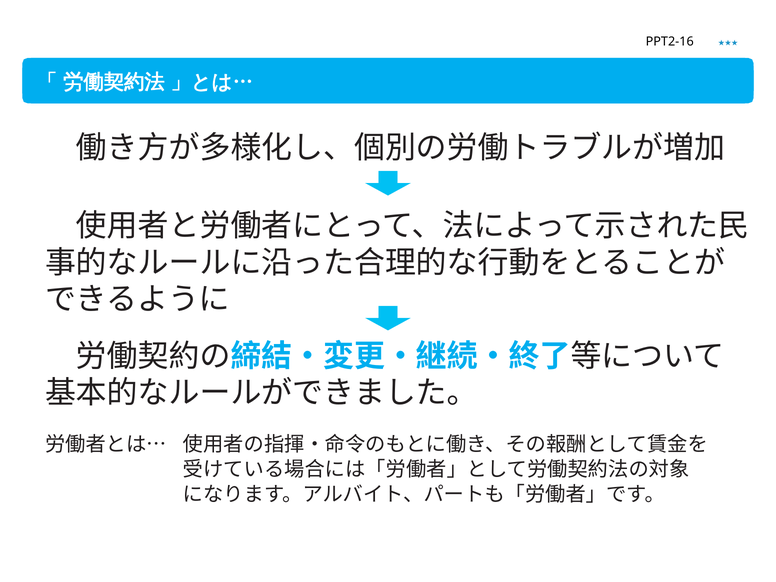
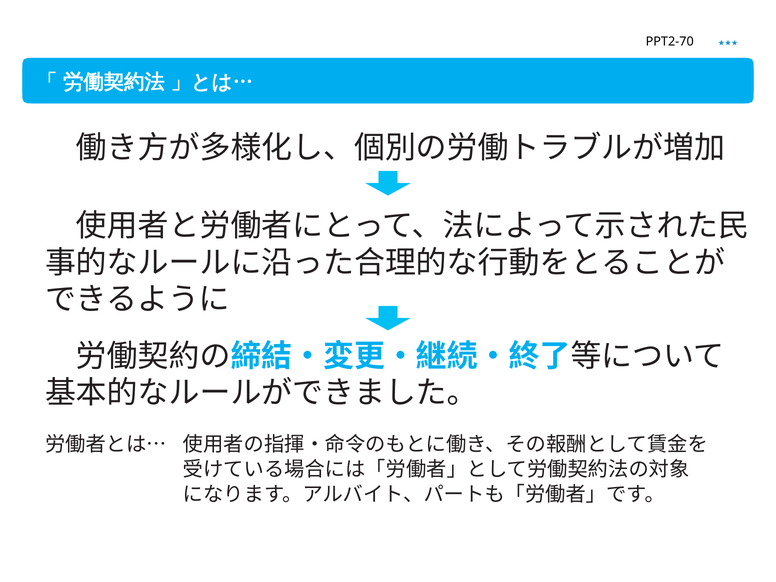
PPT2-16: PPT2-16 -> PPT2-70 (670, 42)
